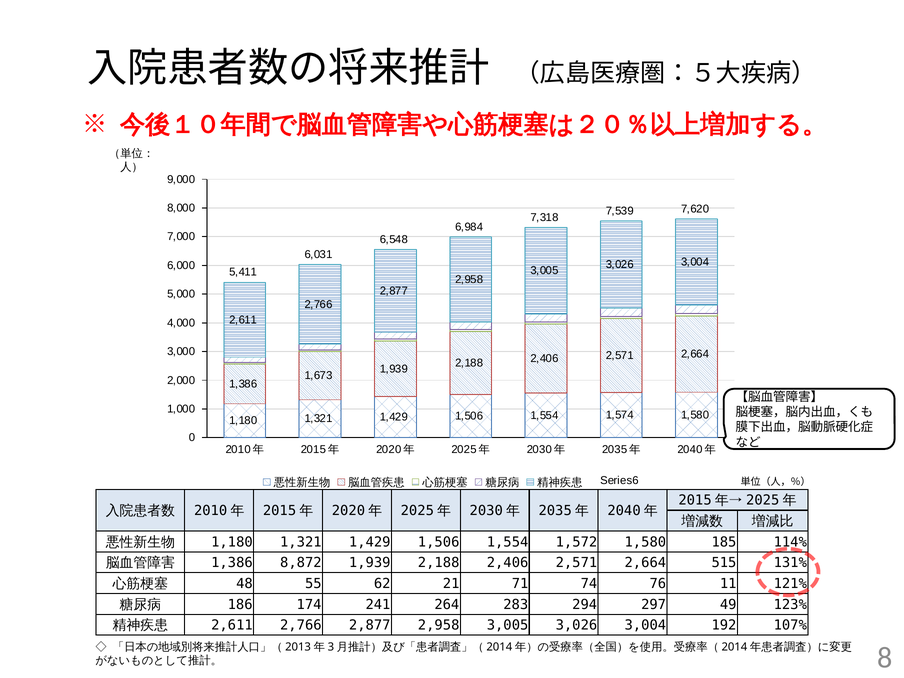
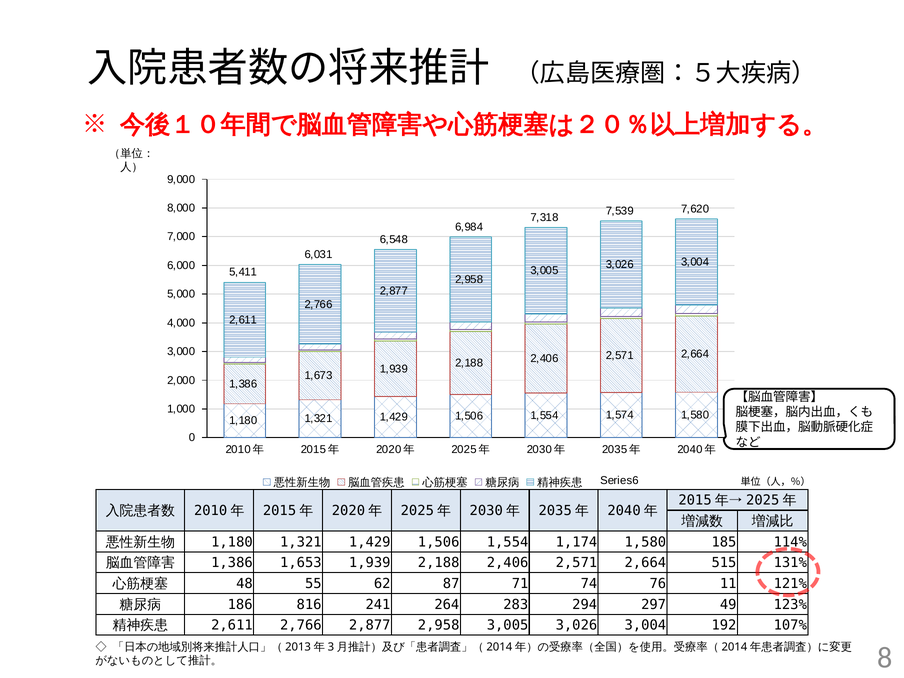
1,572: 1,572 -> 1,174 (576, 542)
8,872: 8,872 -> 1,653 (301, 563)
21: 21 -> 87 (451, 584)
174: 174 -> 816 (309, 605)
